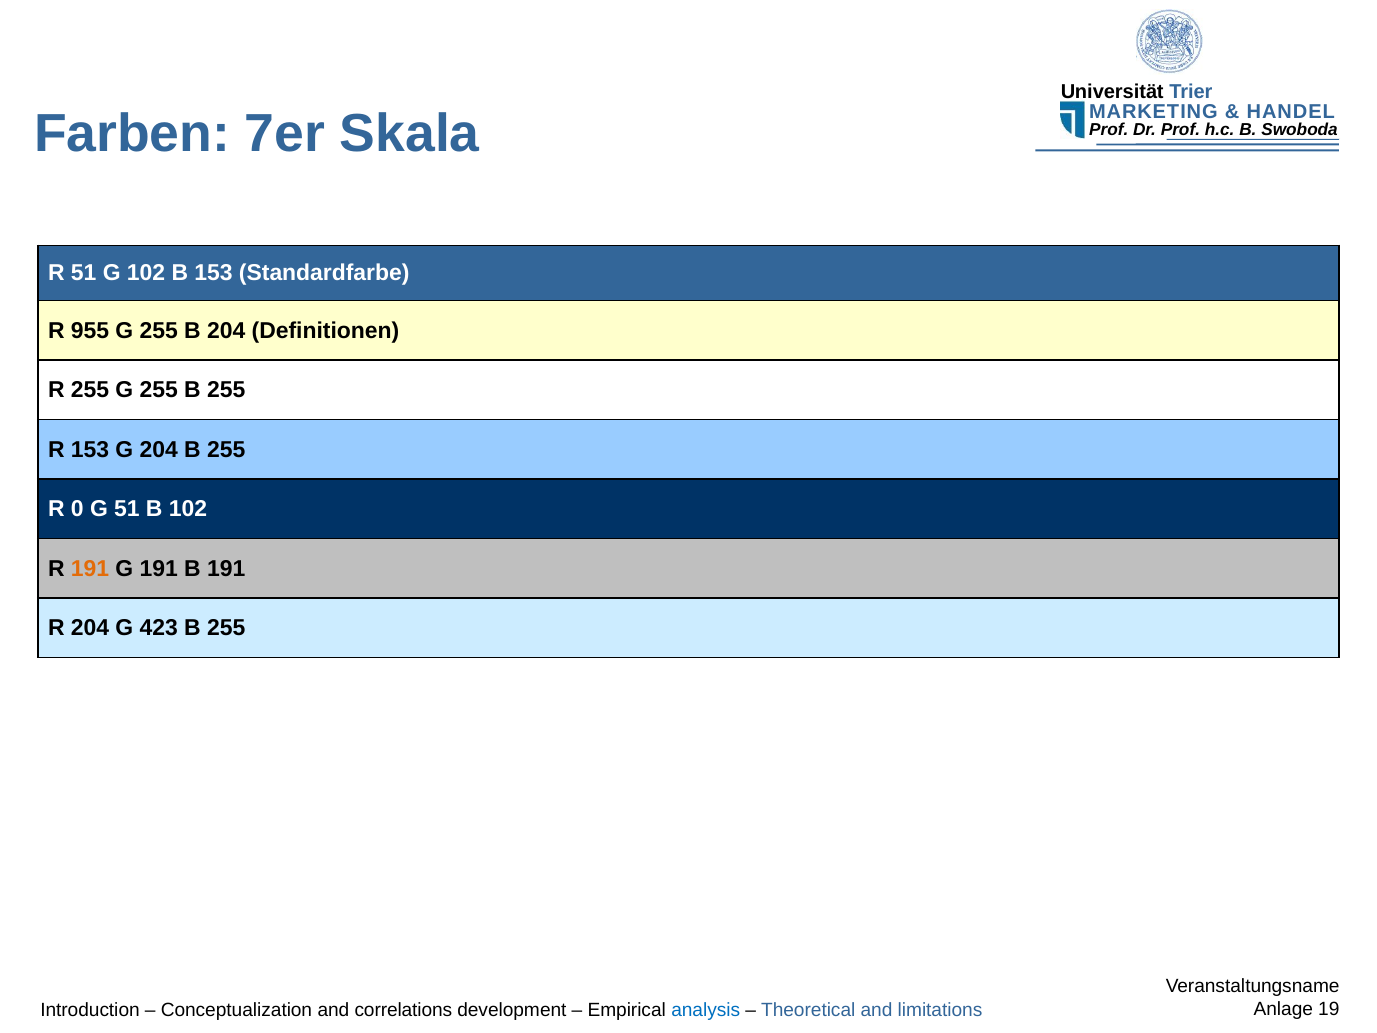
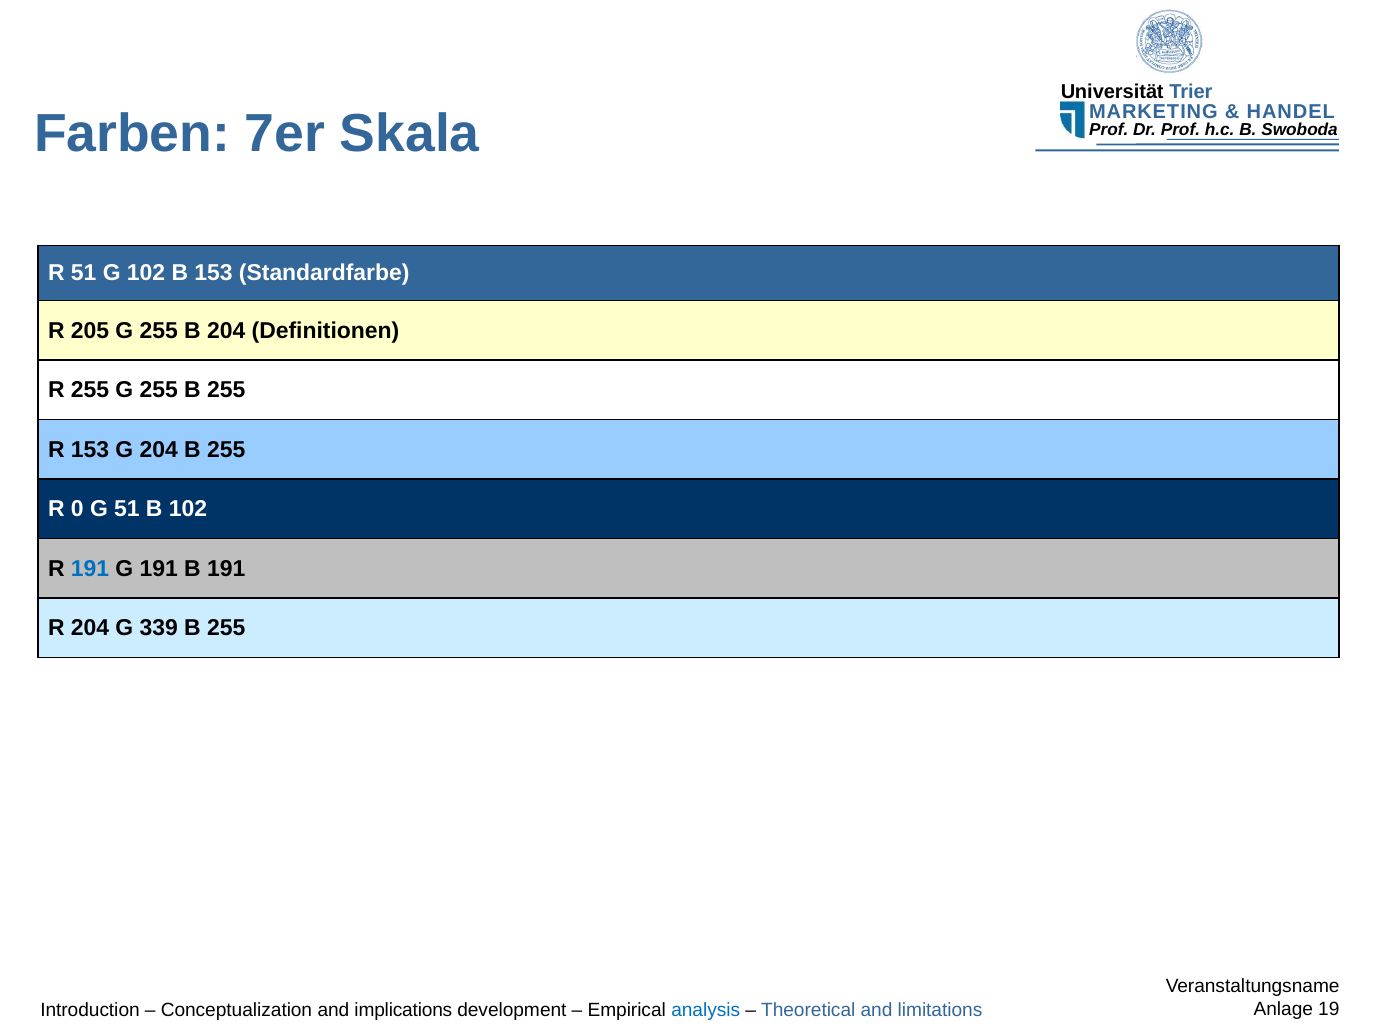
955: 955 -> 205 (90, 331)
191 colour: orange -> blue (90, 569)
423: 423 -> 339 (159, 628)
correlations: correlations -> implications (403, 1009)
